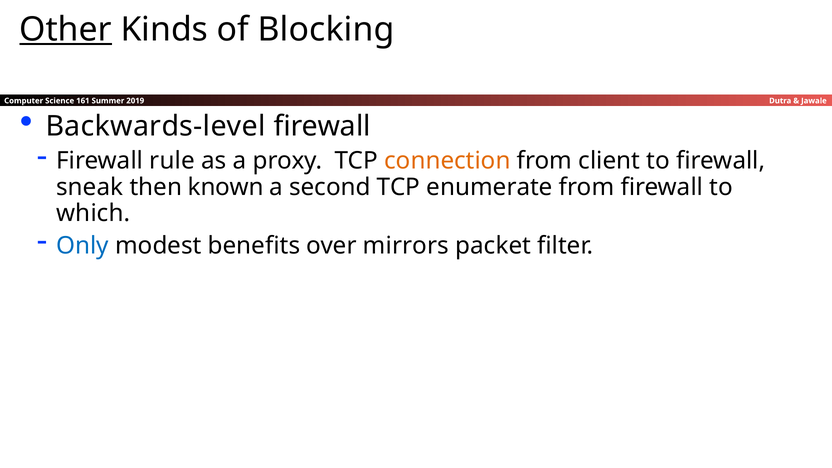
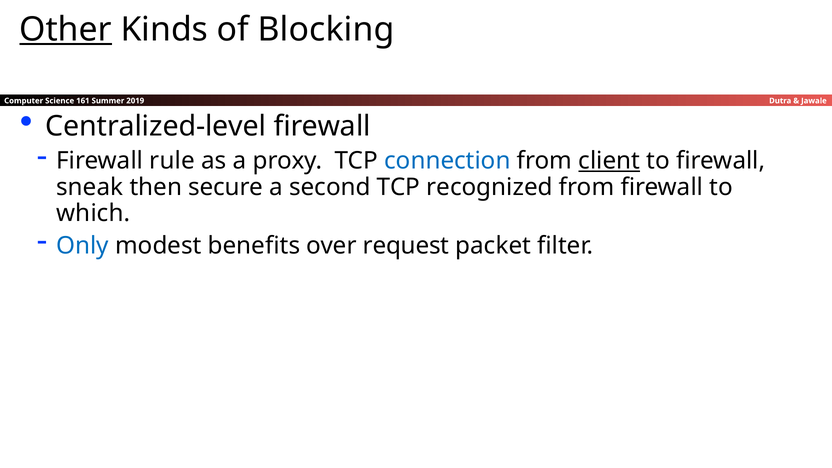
Backwards-level: Backwards-level -> Centralized-level (156, 126)
connection colour: orange -> blue (447, 161)
client underline: none -> present (609, 161)
known: known -> secure (226, 187)
enumerate: enumerate -> recognized (490, 187)
mirrors: mirrors -> request (406, 246)
